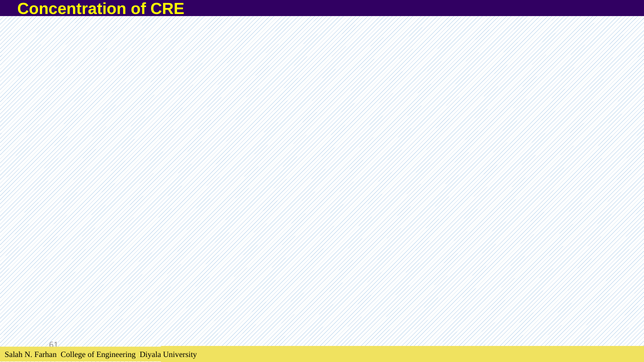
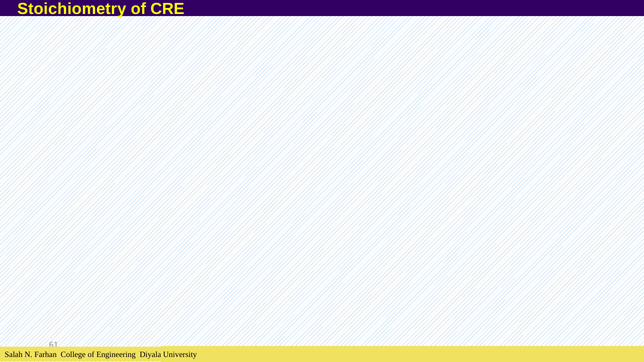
Concentration: Concentration -> Stoichiometry (72, 9)
